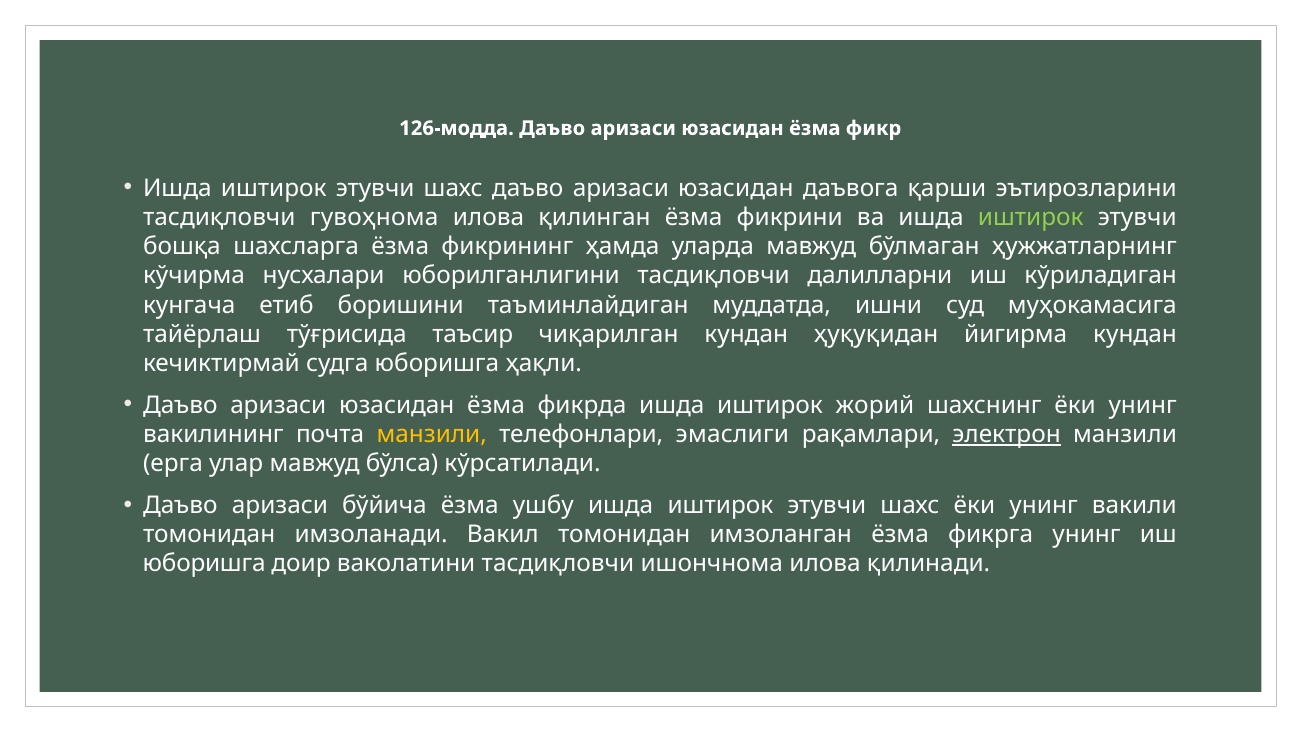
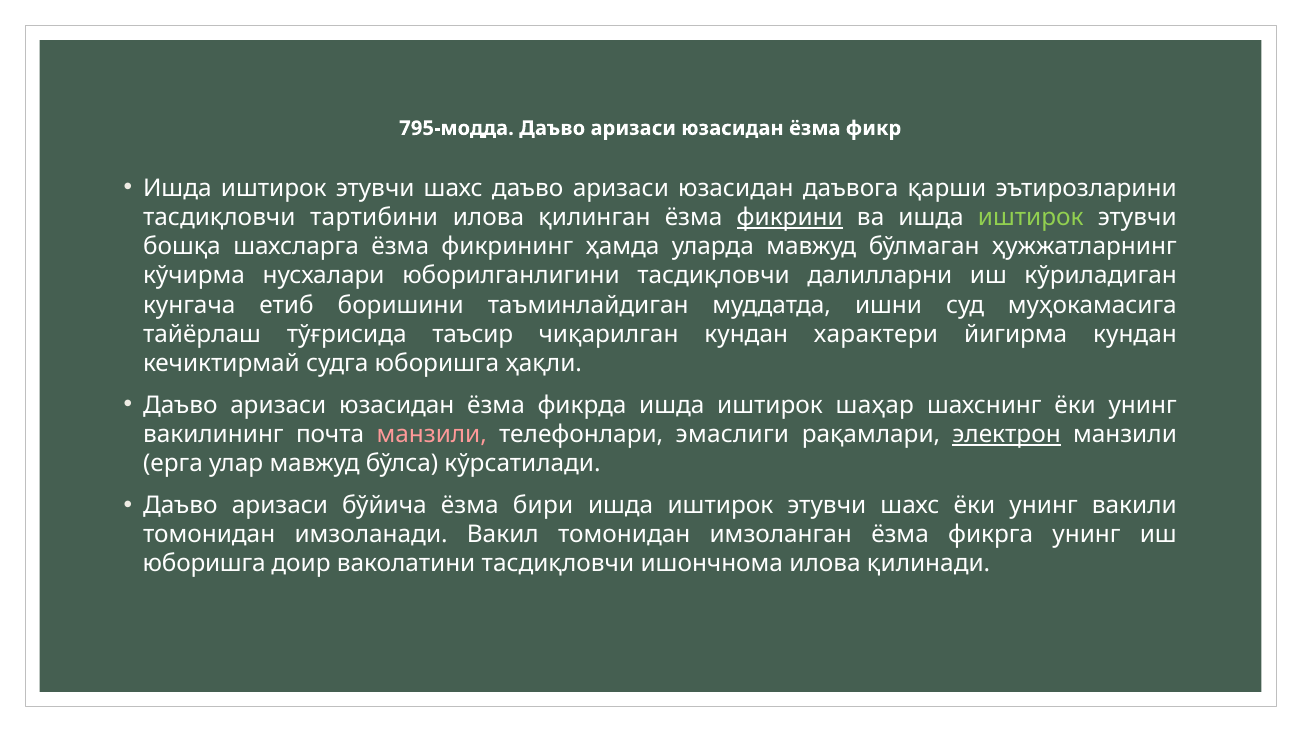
126-модда: 126-модда -> 795-модда (456, 128)
гувоҳнома: гувоҳнома -> тартибини (374, 217)
фикрини underline: none -> present (790, 217)
ҳуқуқидан: ҳуқуқидан -> характери (876, 334)
жорий: жорий -> шаҳар (875, 405)
манзили colour: yellow -> pink (432, 434)
ушбу: ушбу -> бири (543, 505)
